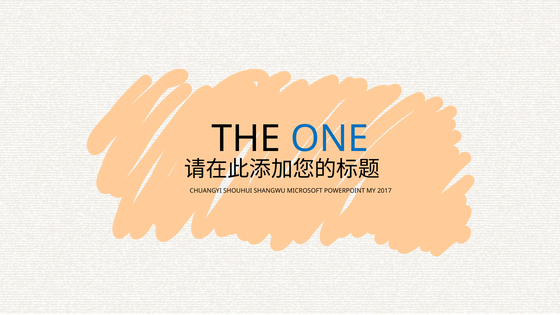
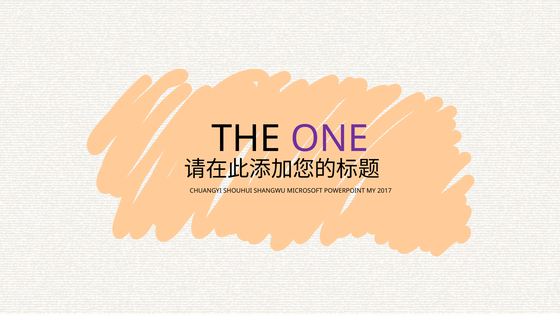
ONE colour: blue -> purple (330, 139)
